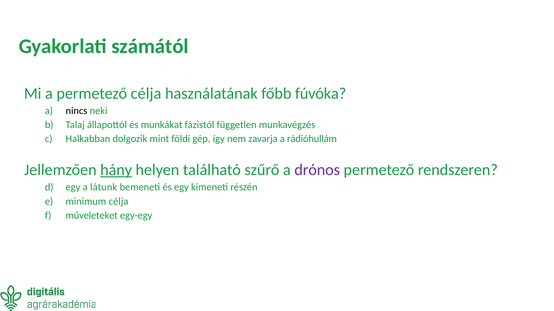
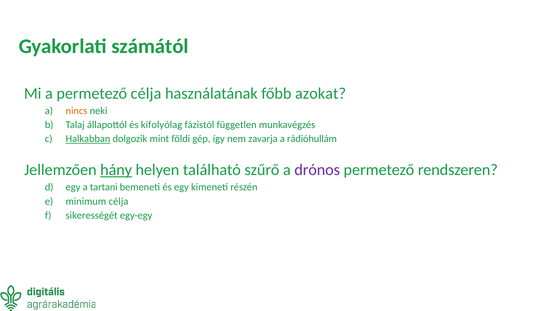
fúvóka: fúvóka -> azokat (321, 94)
nincs colour: black -> orange (77, 111)
munkákat: munkákat -> kifolyólag (162, 125)
Halkabban underline: none -> present (88, 139)
látunk: látunk -> tartani (104, 188)
műveleteket: műveleteket -> sikerességét (92, 216)
